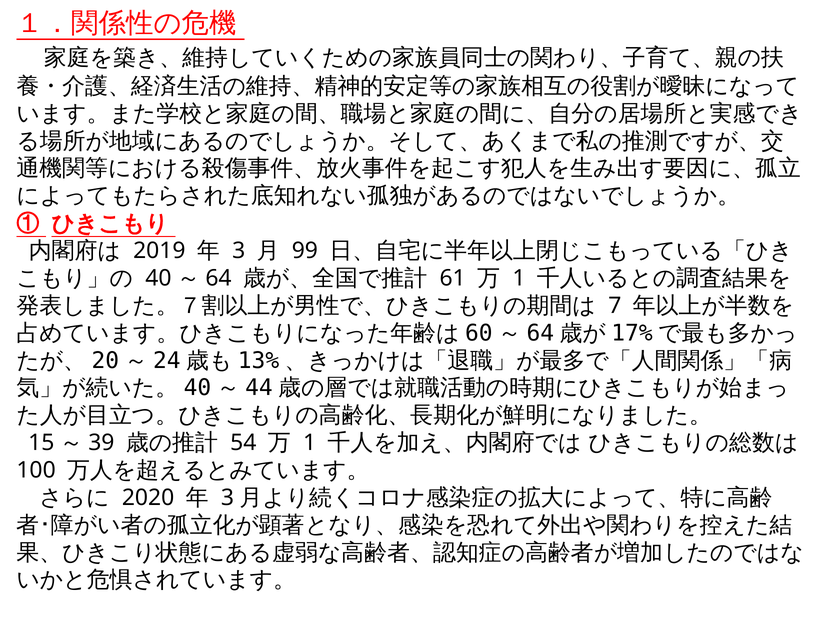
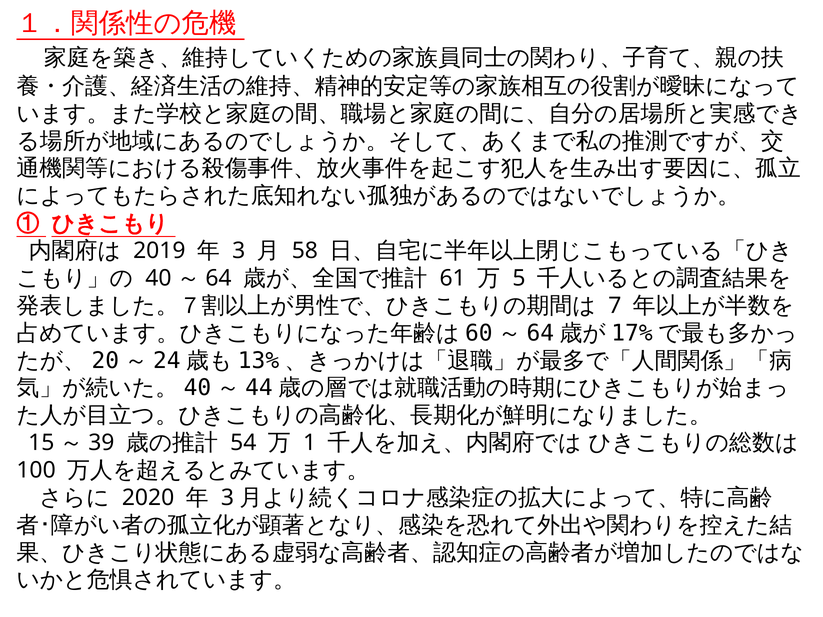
99: 99 -> 58 (305, 251)
1: 1 -> 5 (519, 278)
